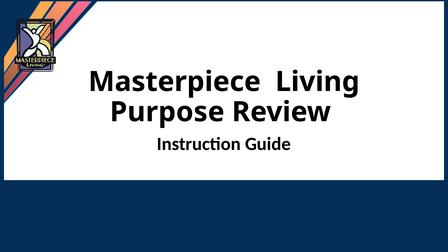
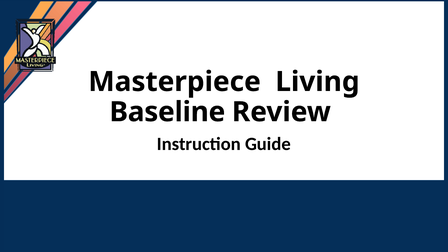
Purpose: Purpose -> Baseline (167, 112)
